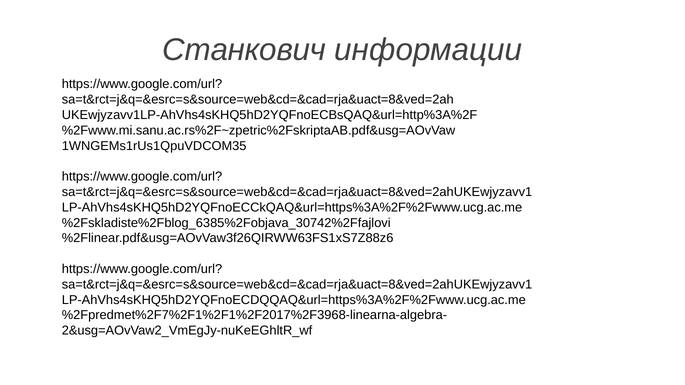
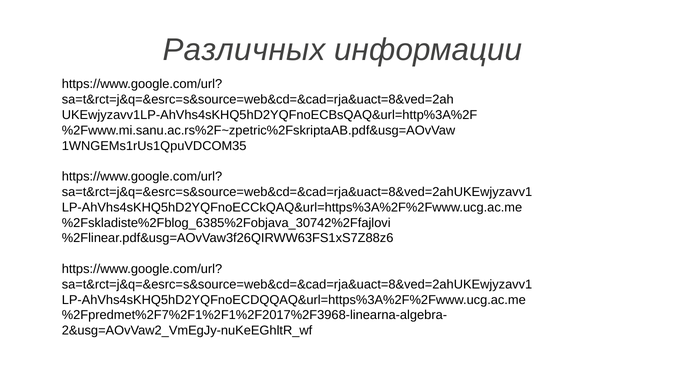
Станкович: Станкович -> Различных (244, 50)
